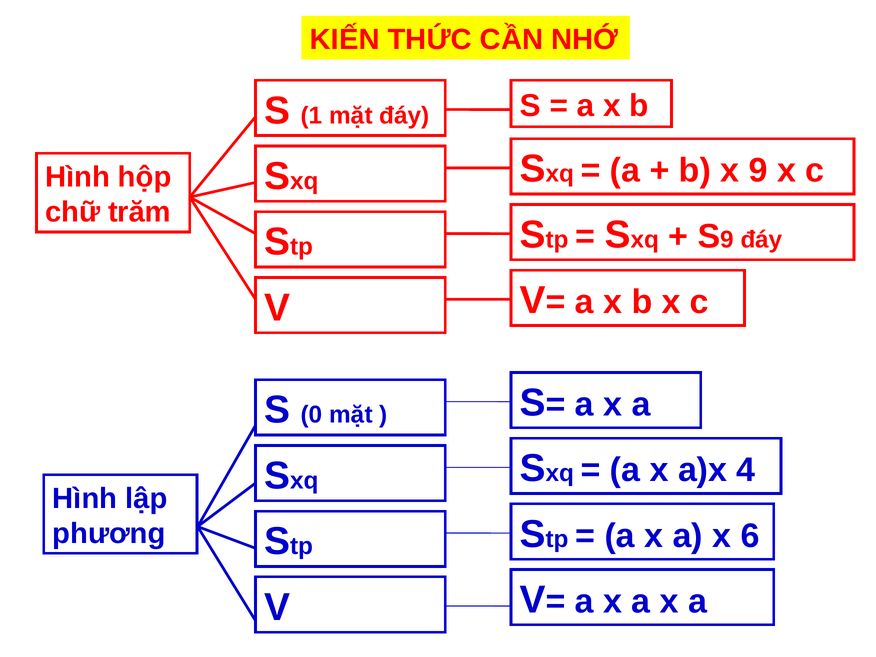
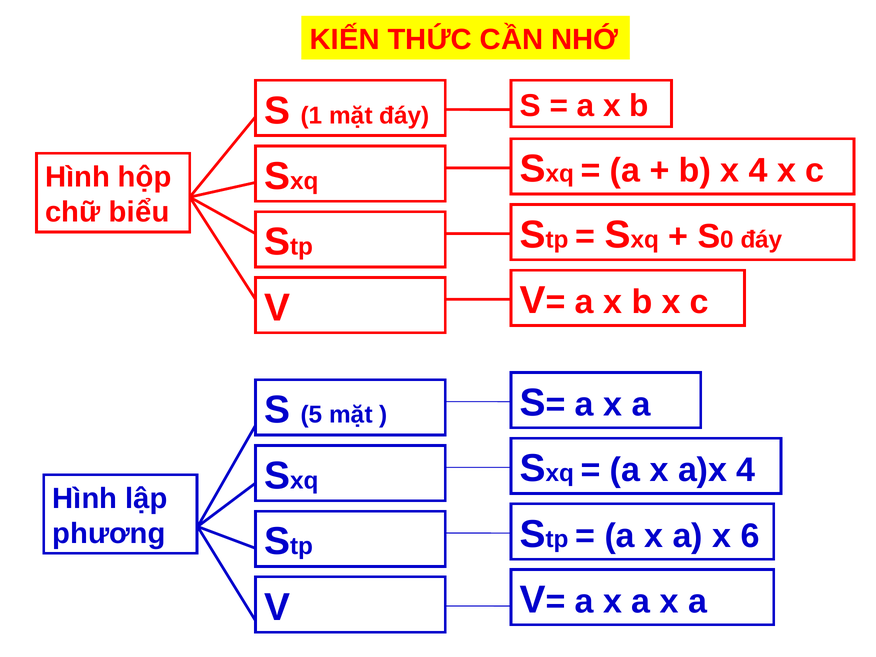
x 9: 9 -> 4 (758, 171)
trăm: trăm -> biểu (139, 212)
S 9: 9 -> 0 (727, 240)
0: 0 -> 5 (312, 415)
